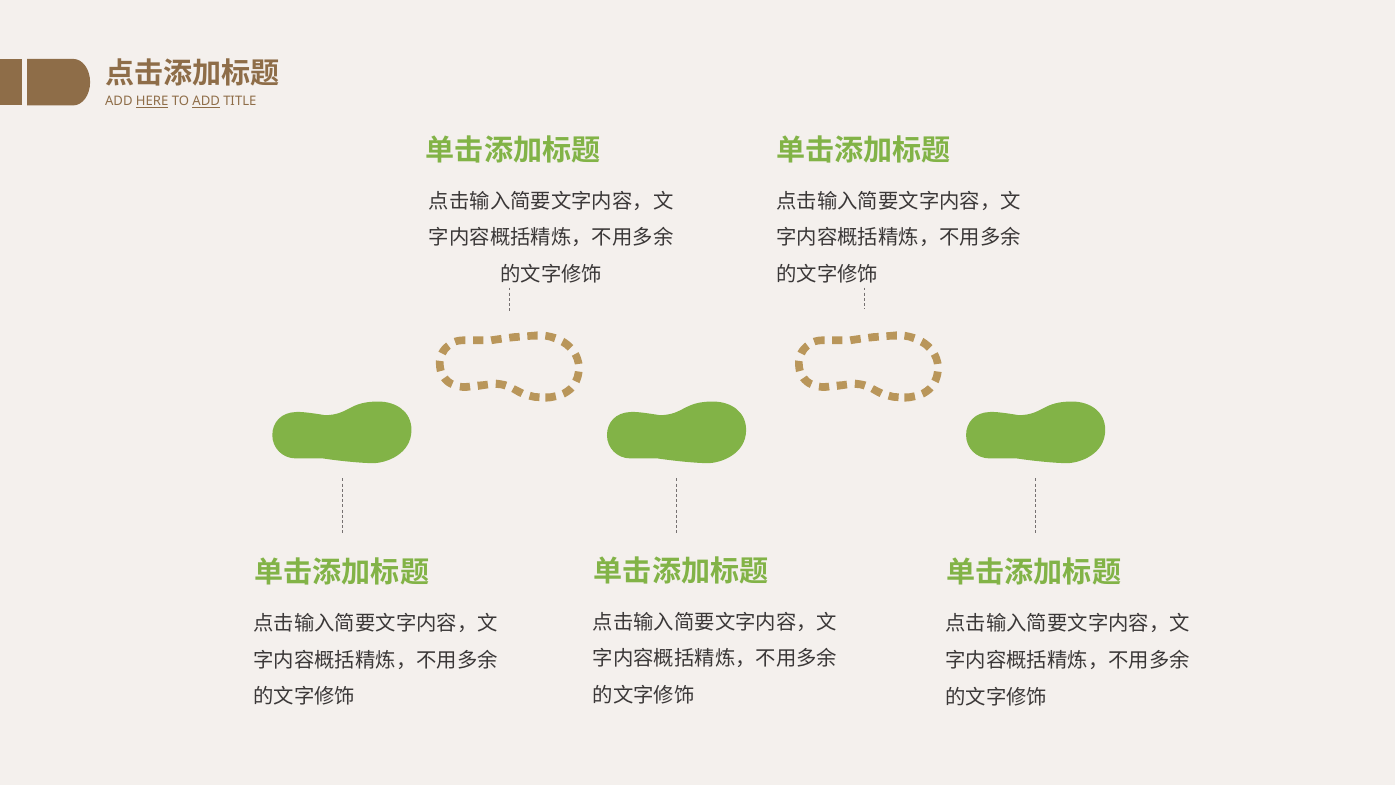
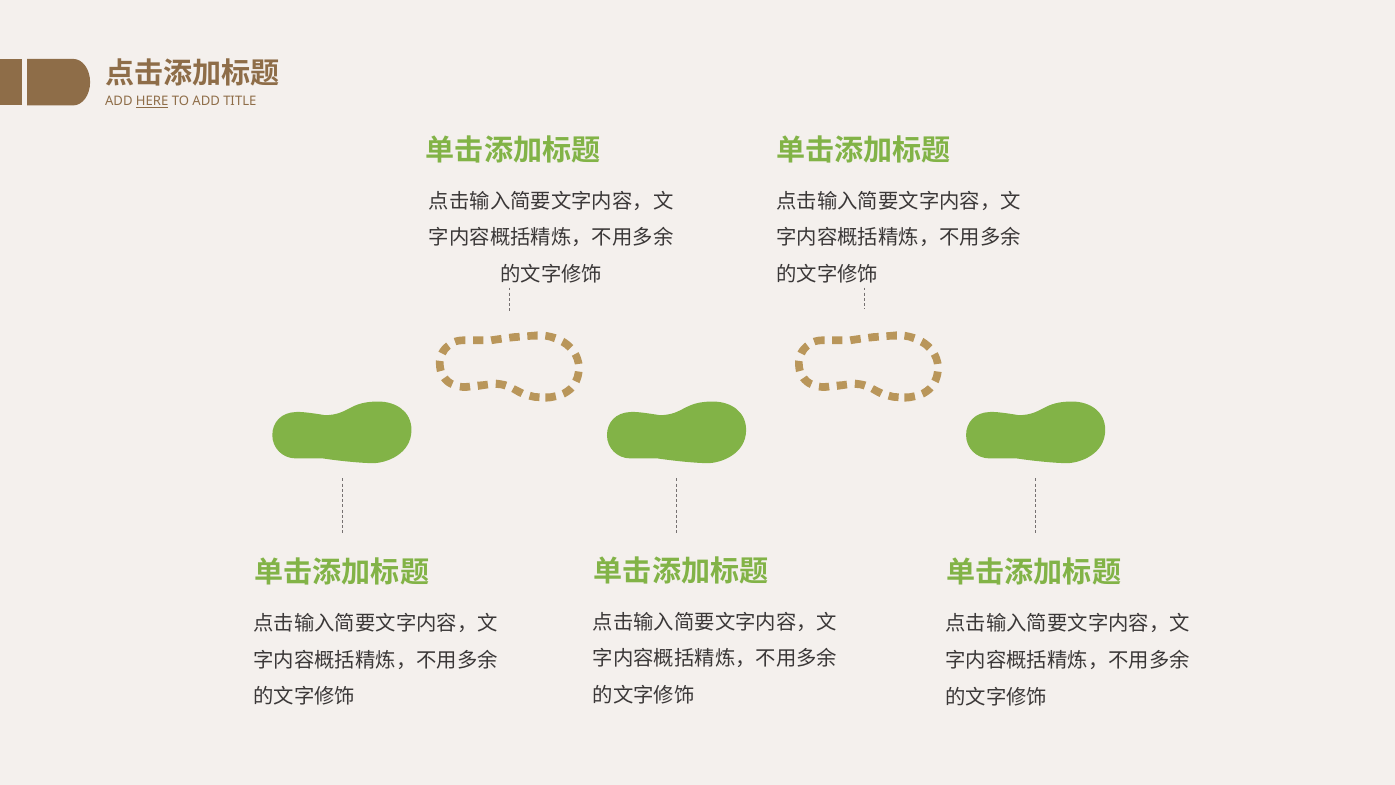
ADD underline: present -> none (206, 101)
